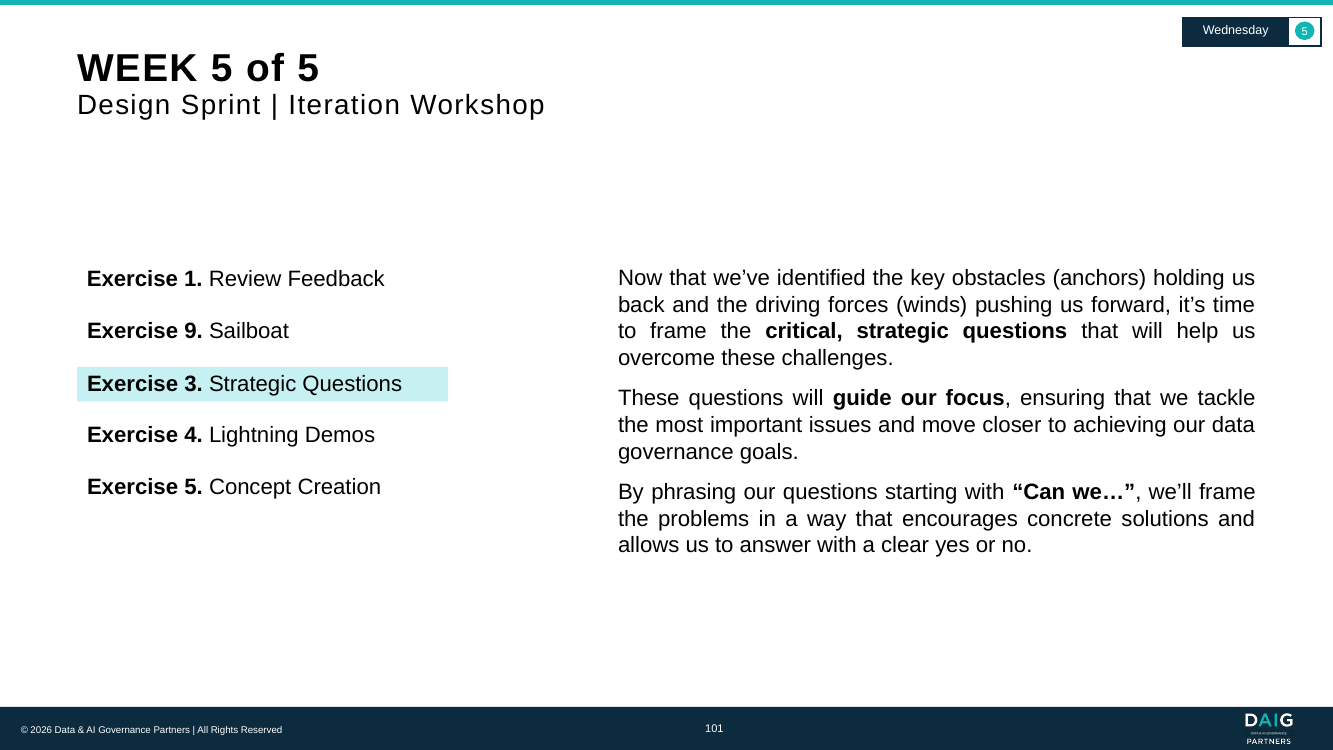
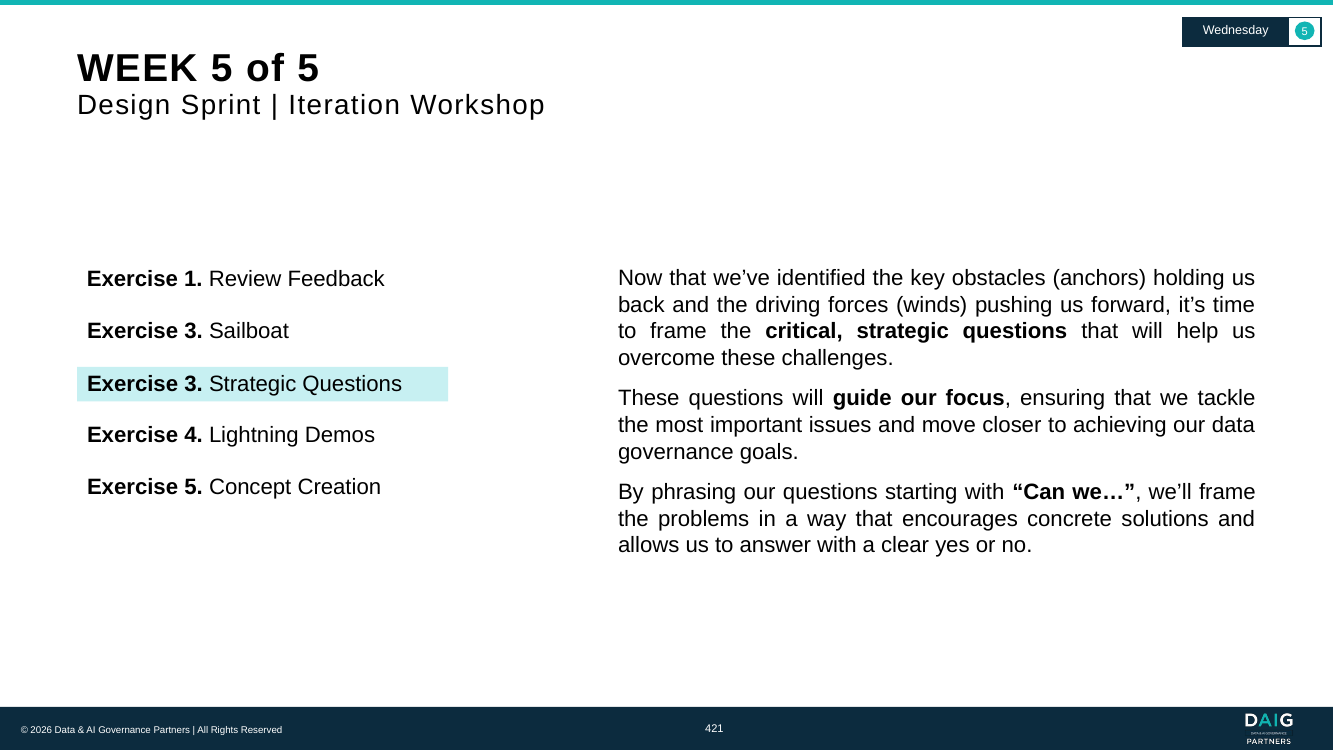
9: 9 -> 3 (194, 331)
101: 101 -> 421 (714, 729)
